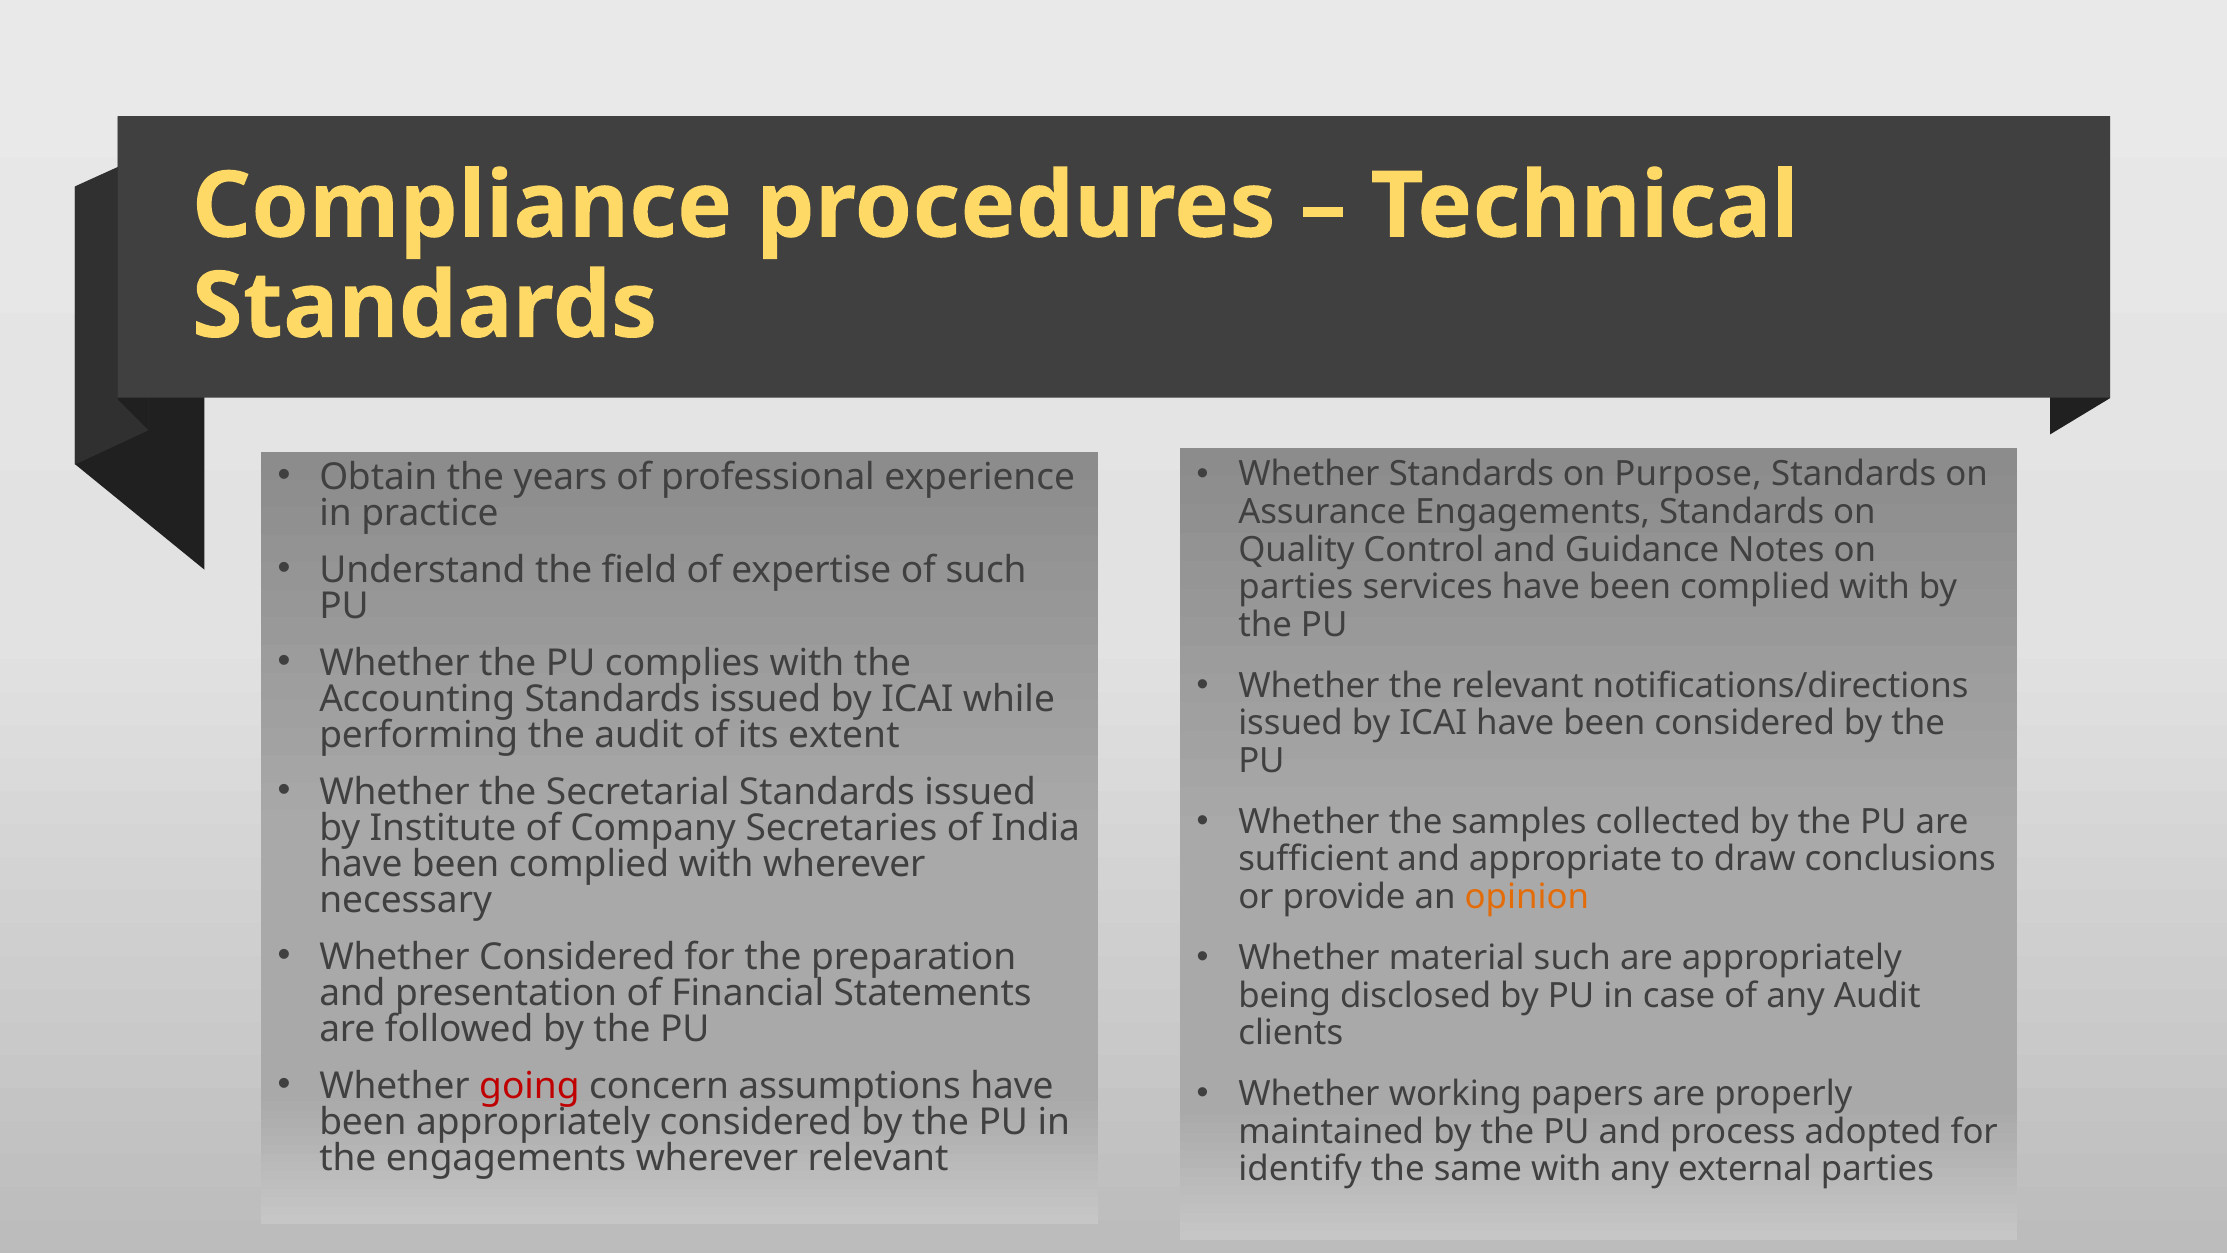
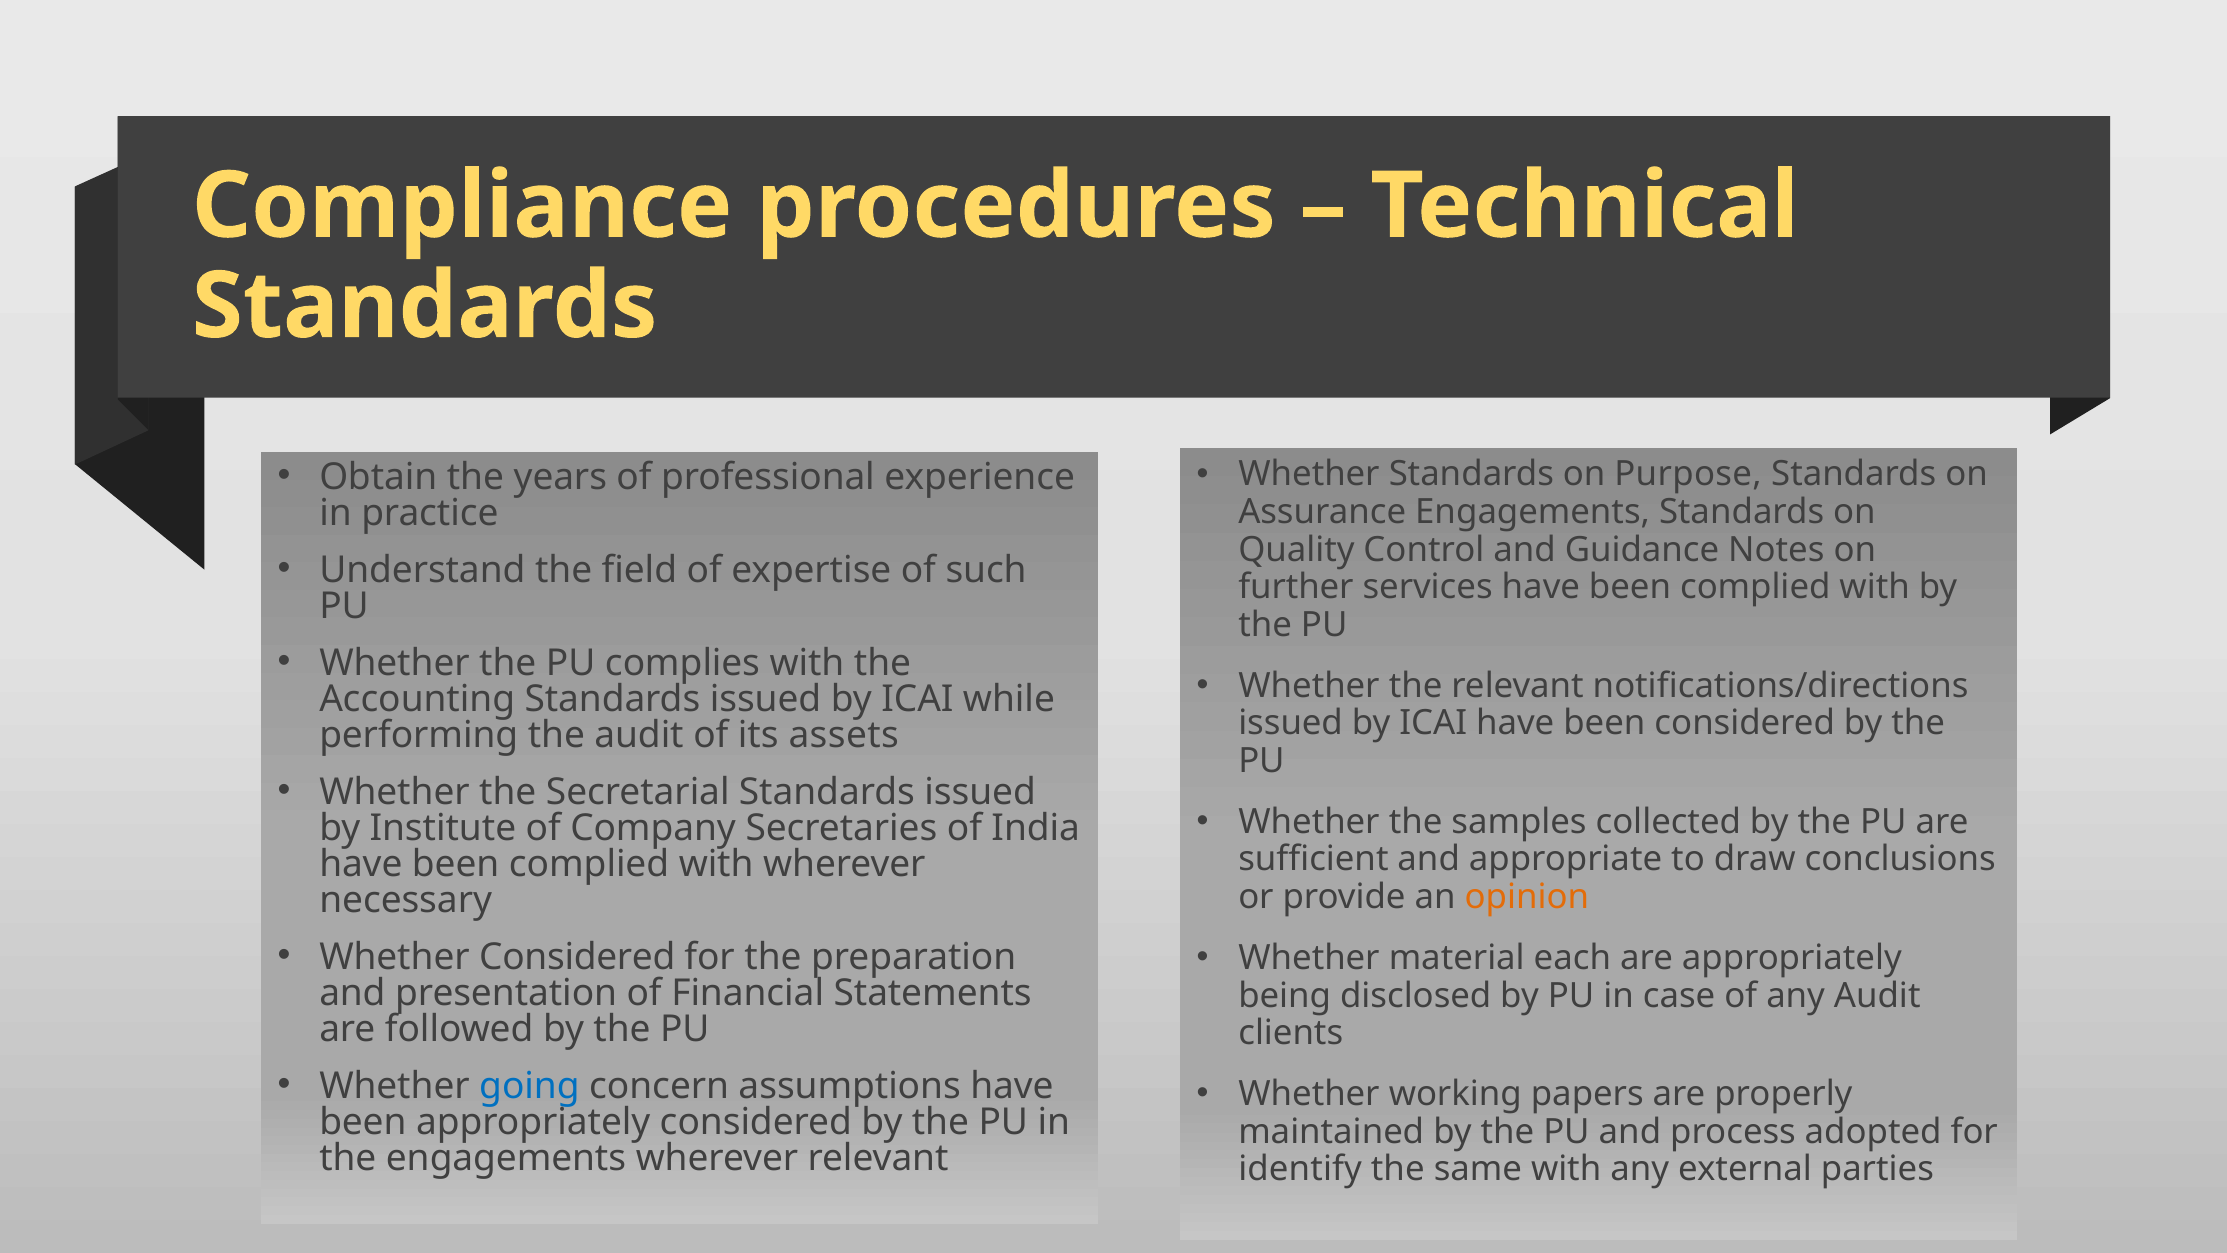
parties: parties -> further (1296, 587)
extent: extent -> assets (844, 735)
material such: such -> each (1572, 958)
going colour: red -> blue (529, 1086)
